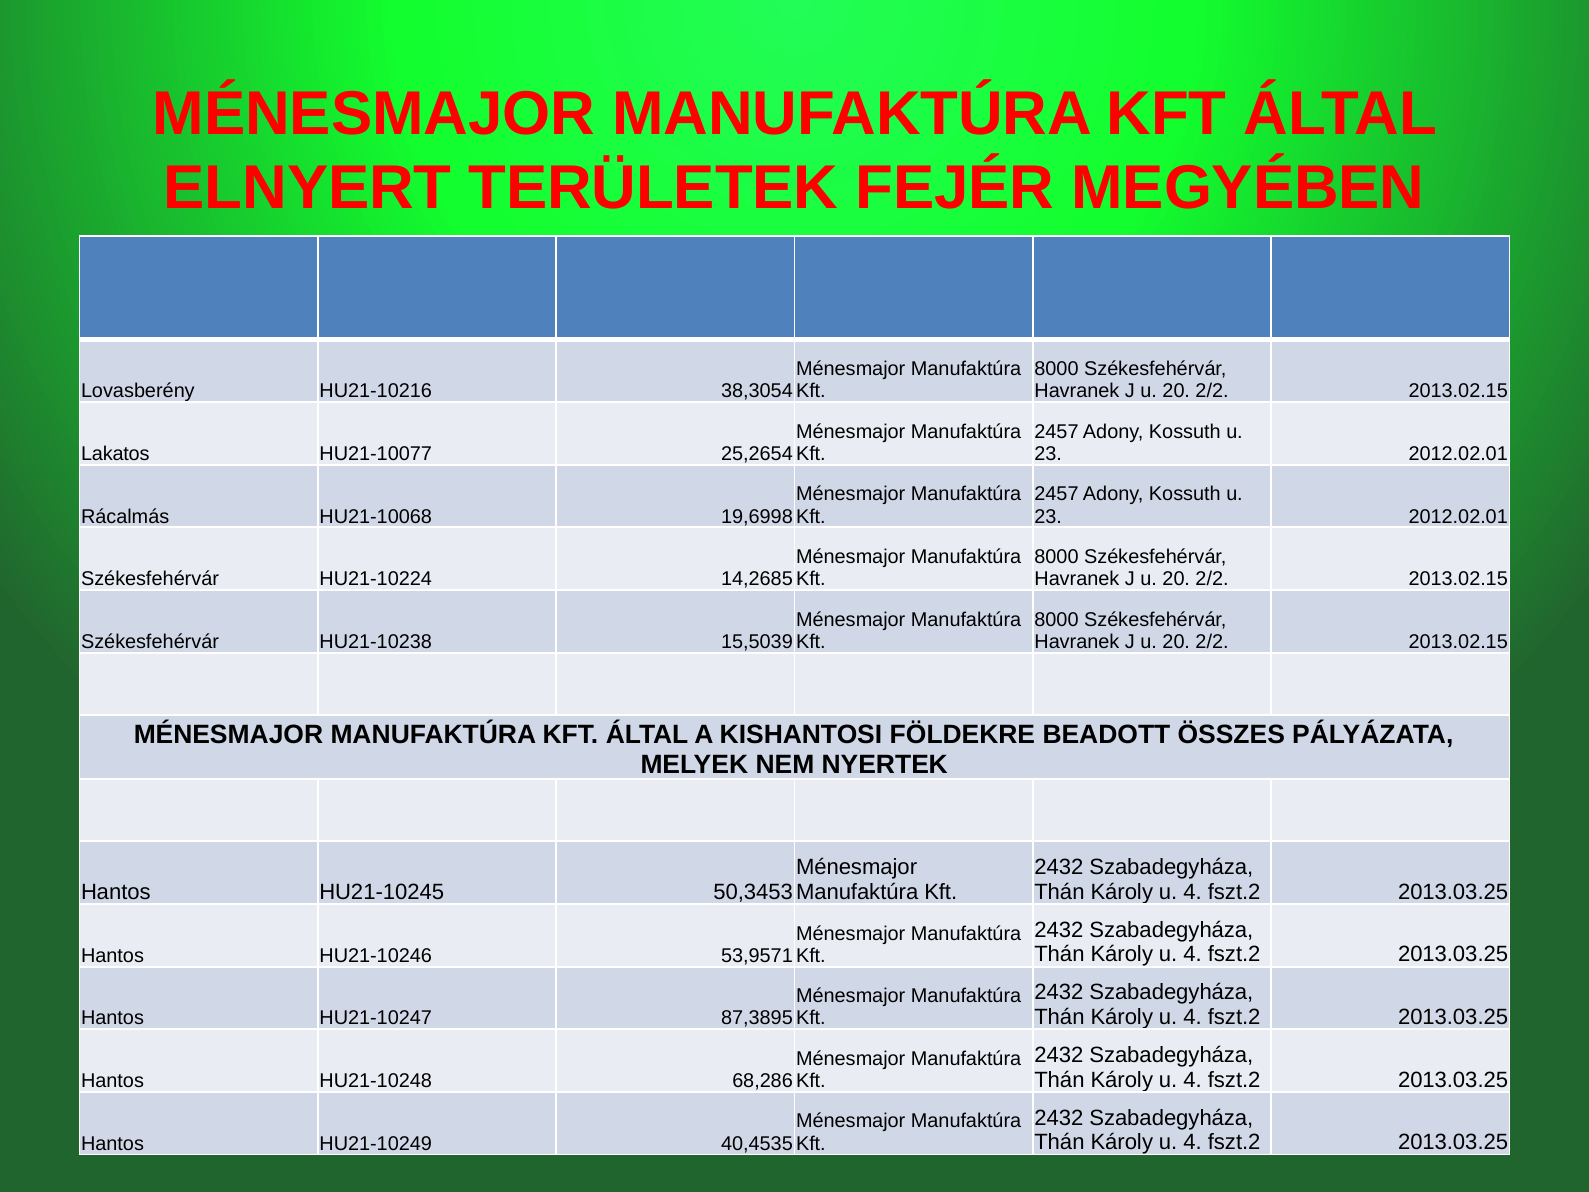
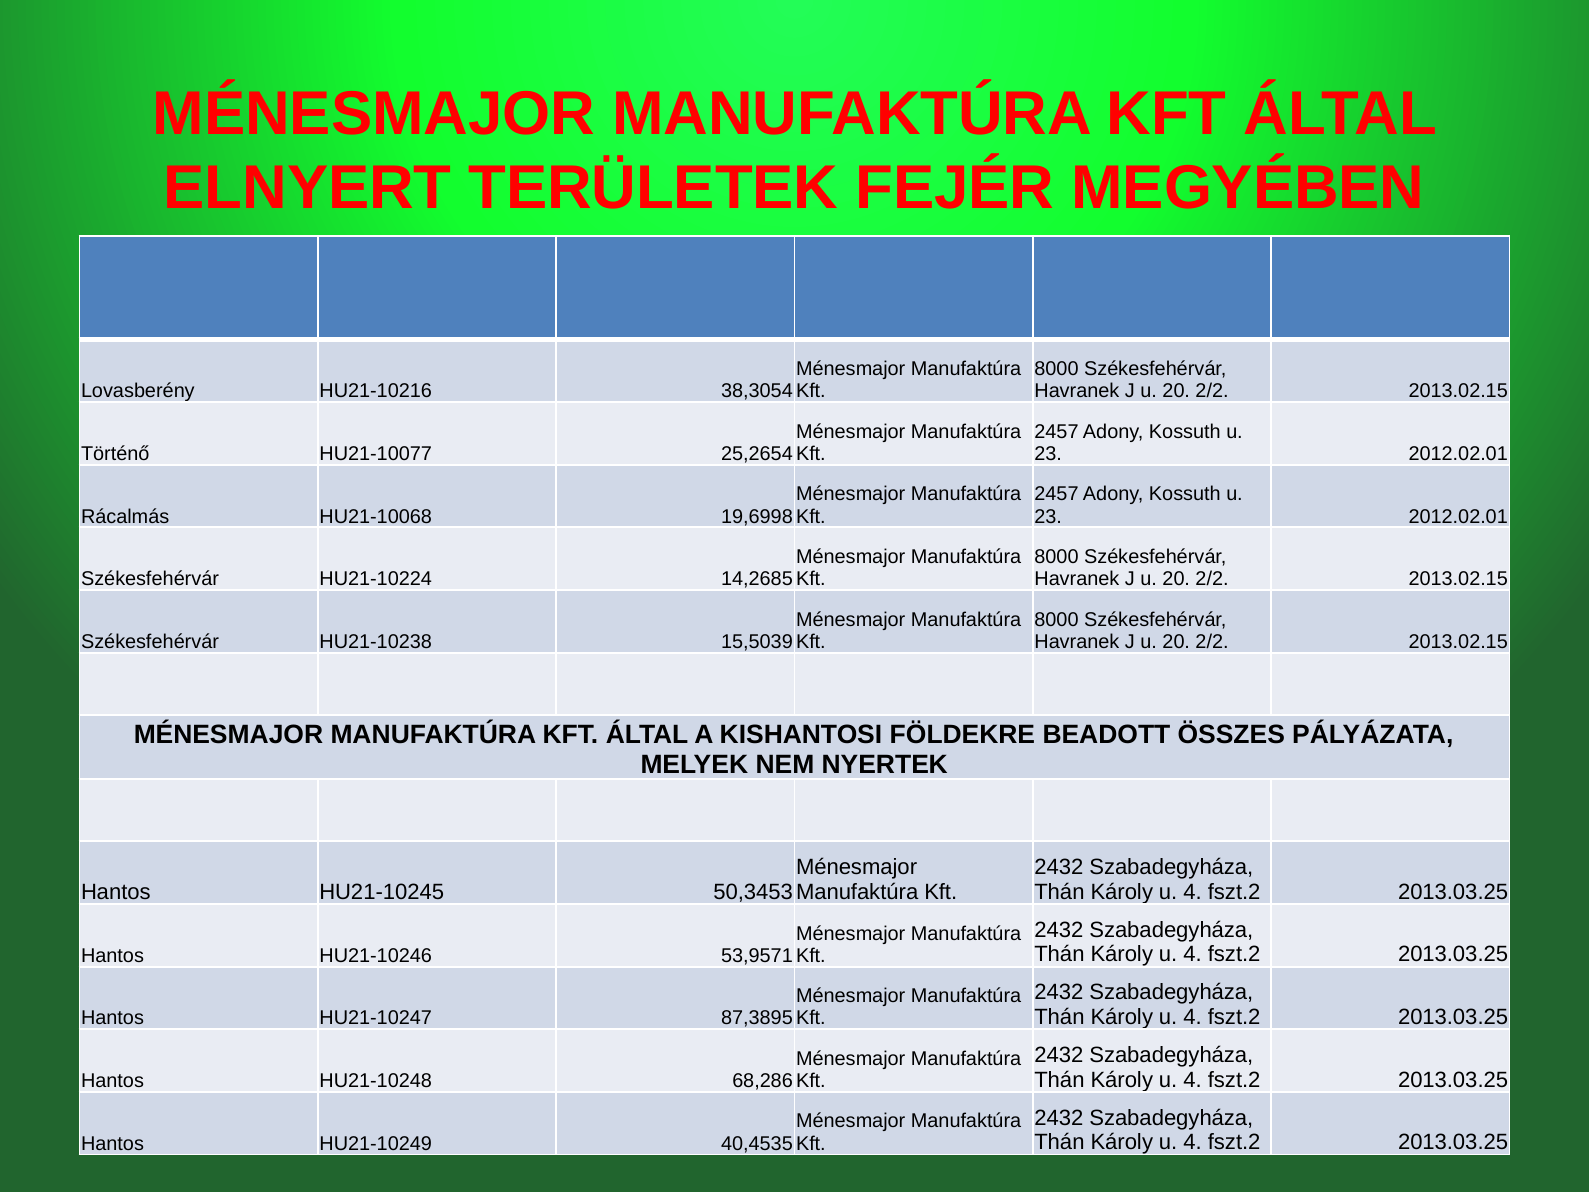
Lakatos: Lakatos -> Történő (115, 454)
